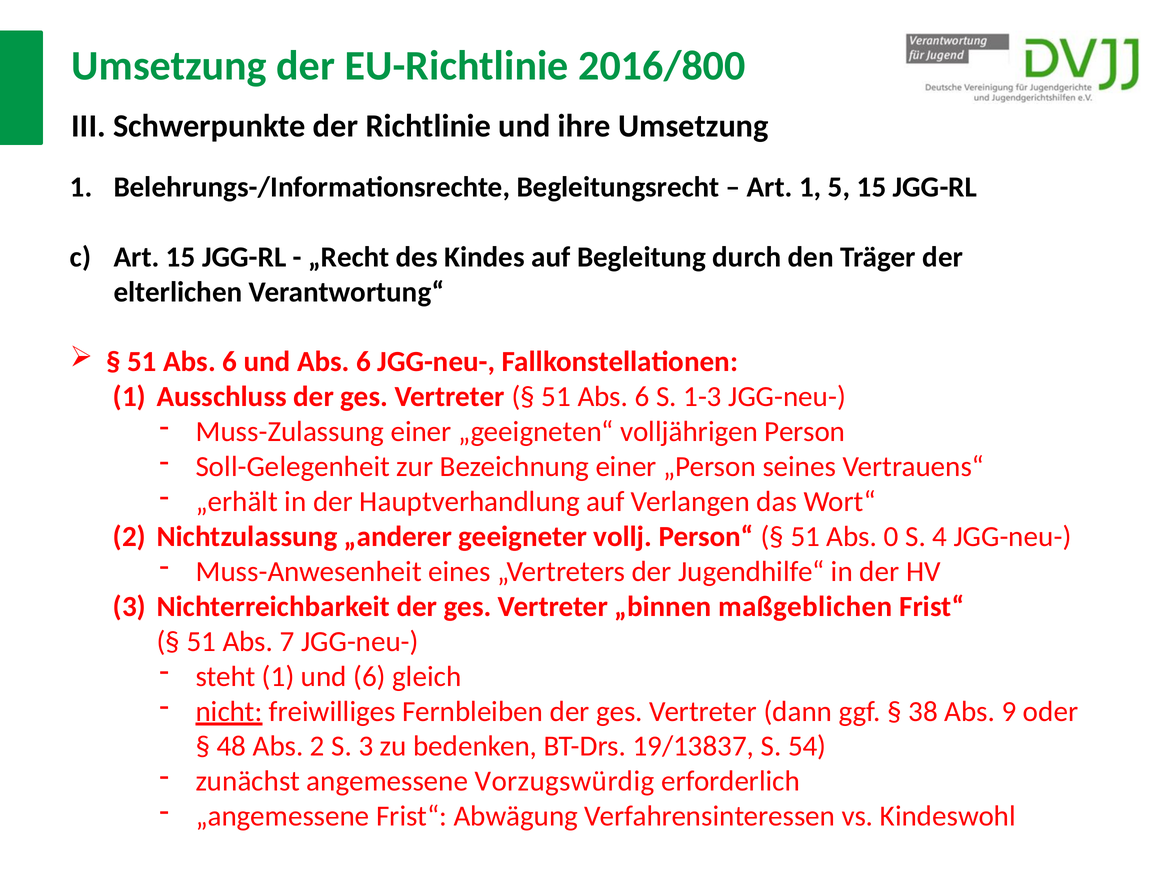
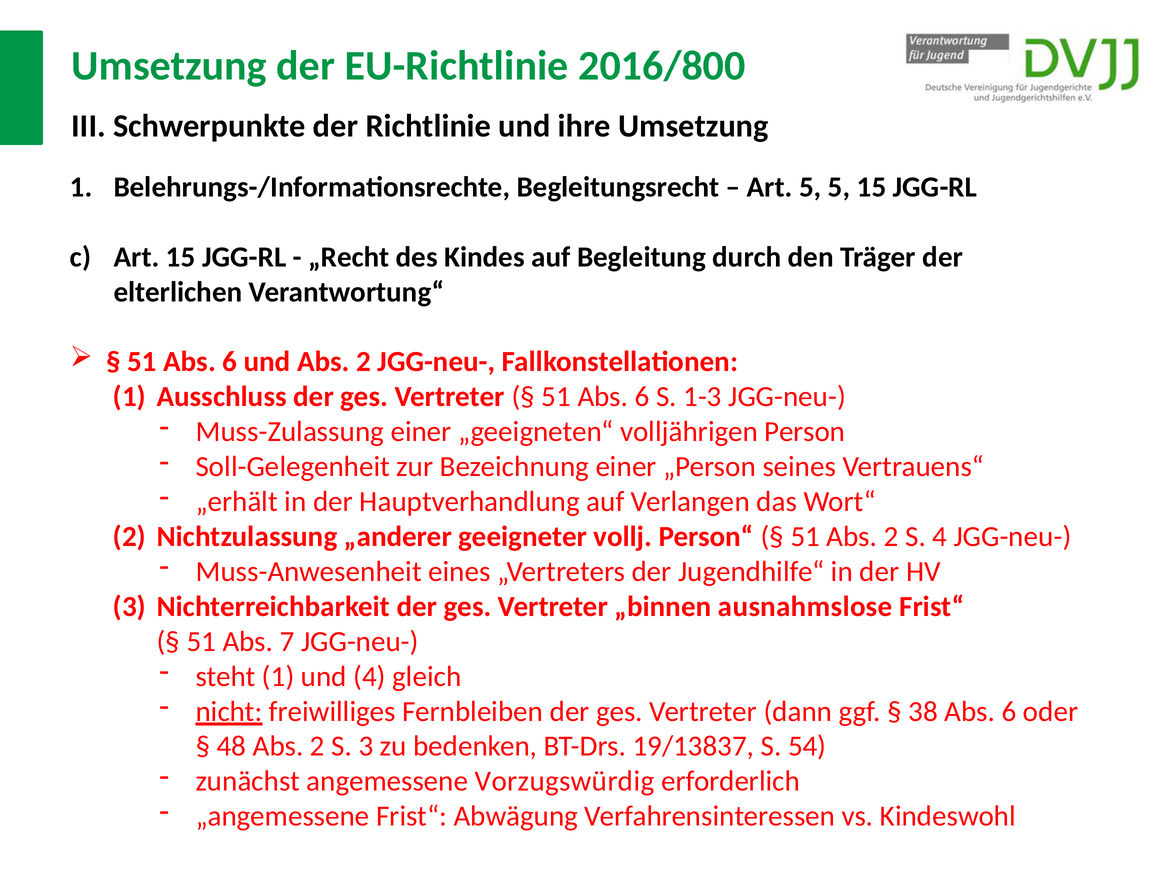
Art 1: 1 -> 5 (810, 187)
und Abs 6: 6 -> 2 (363, 362)
51 Abs 0: 0 -> 2 (891, 536)
maßgeblichen: maßgeblichen -> ausnahmslose (805, 606)
und 6: 6 -> 4 (370, 676)
38 Abs 9: 9 -> 6 (1009, 711)
